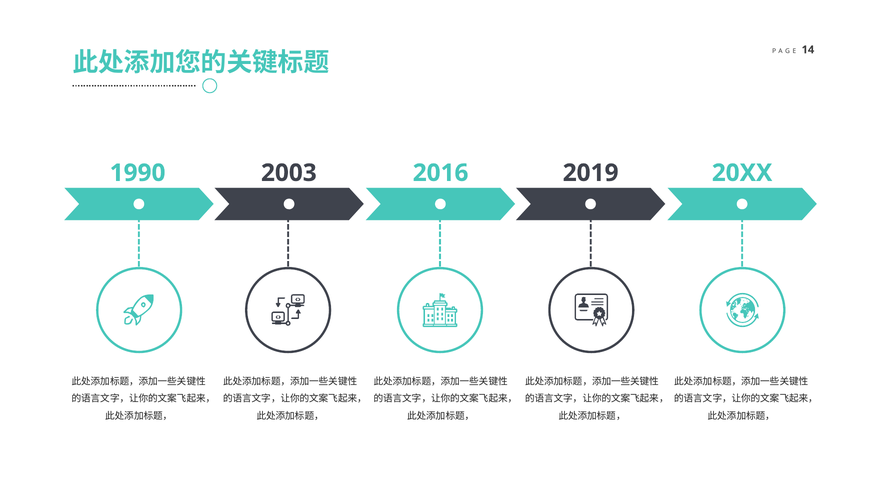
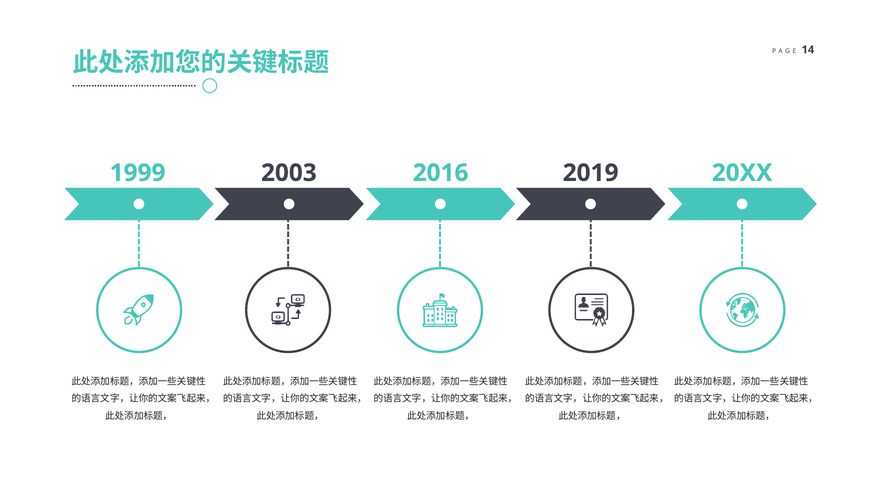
1990: 1990 -> 1999 (138, 173)
